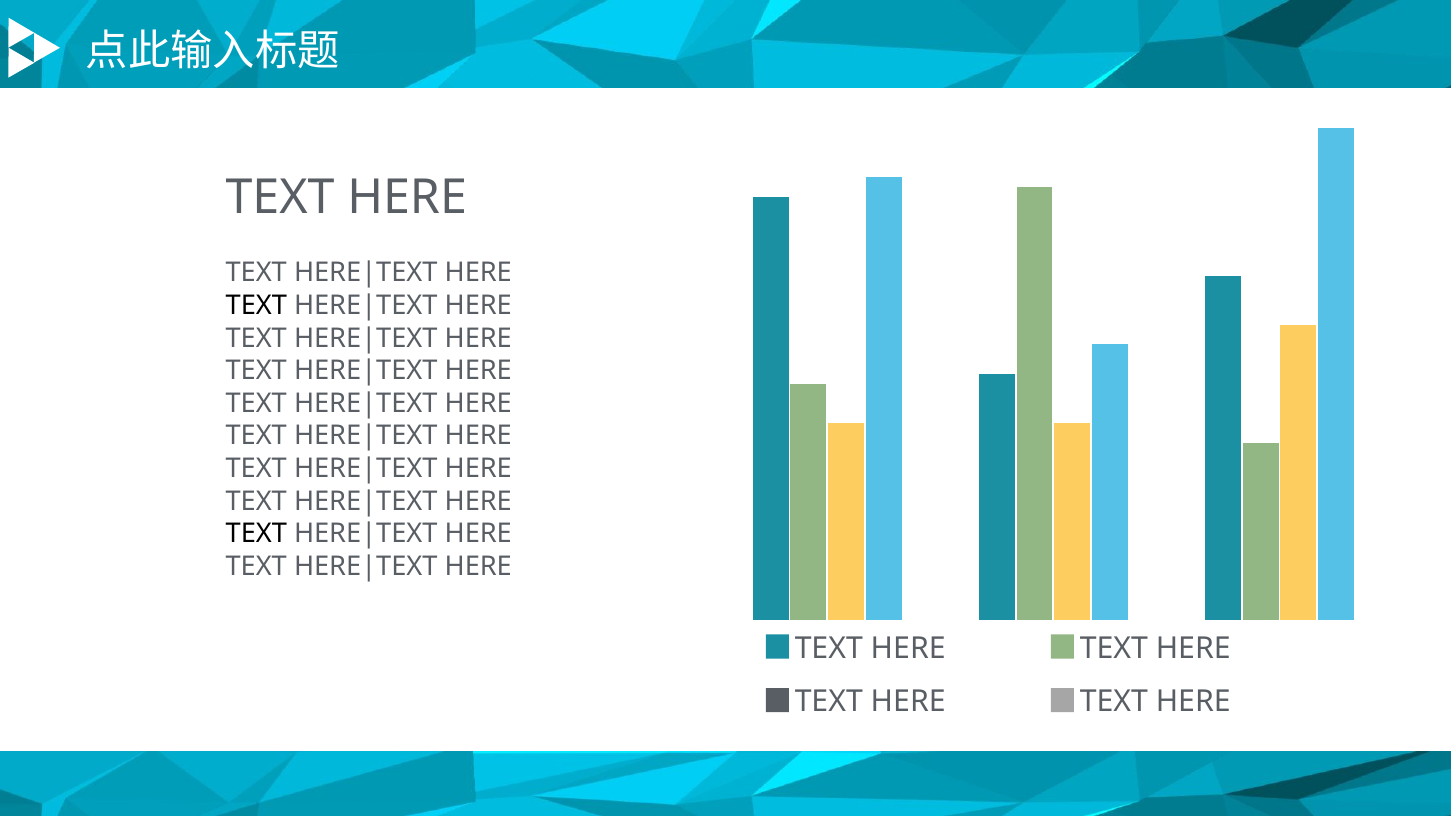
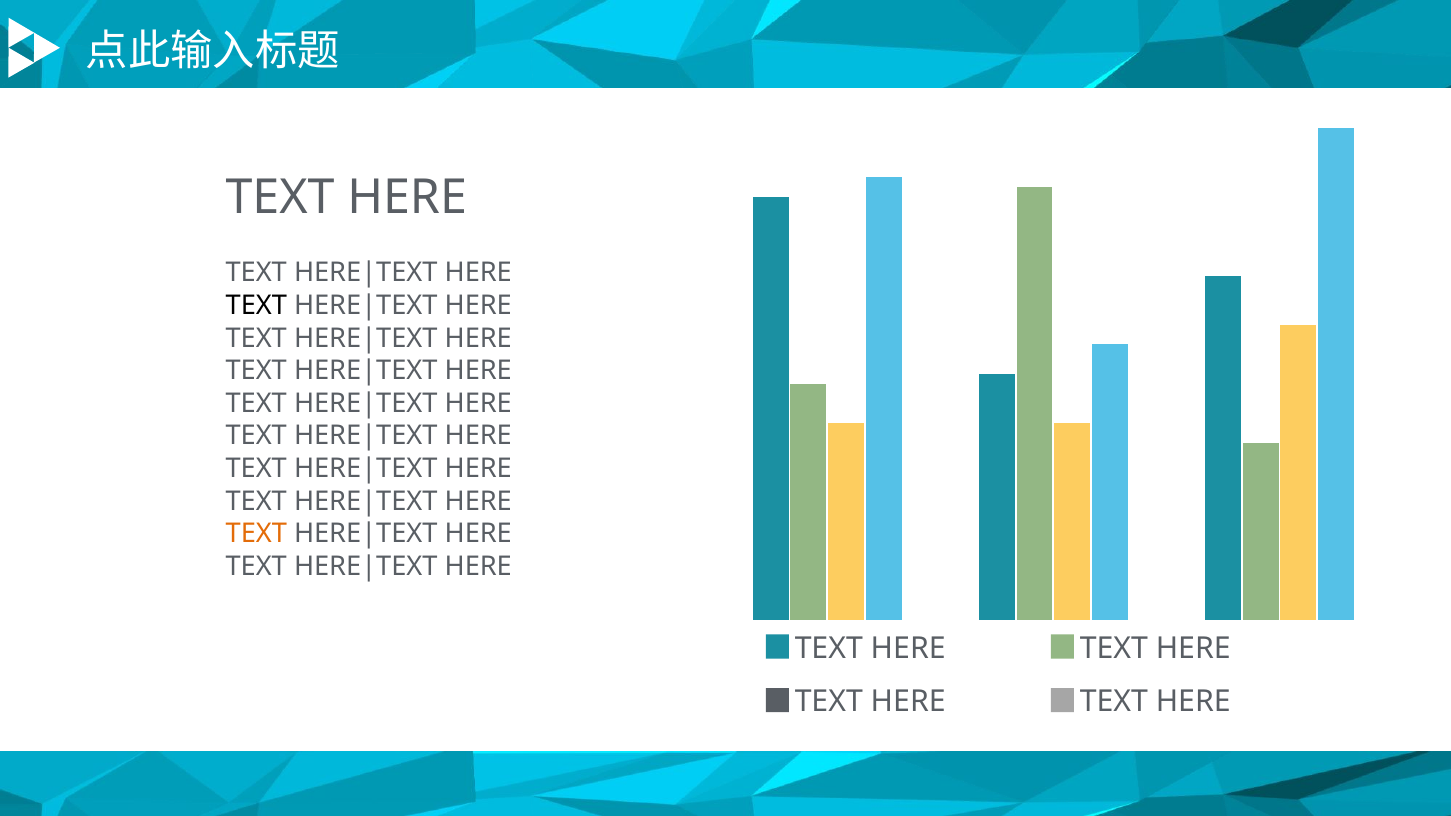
TEXT colour: black -> orange (256, 534)
